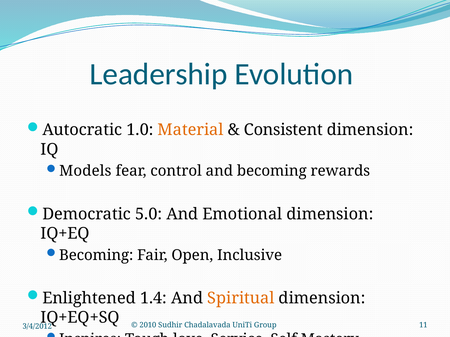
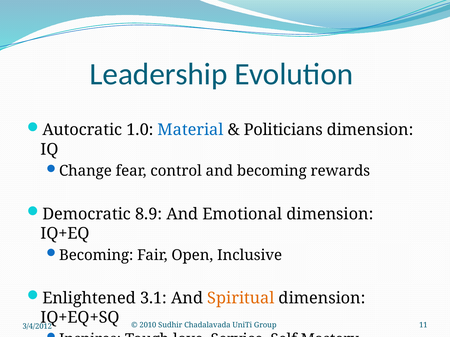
Material colour: orange -> blue (191, 130)
Consistent: Consistent -> Politicians (283, 130)
Models: Models -> Change (85, 171)
5.0: 5.0 -> 8.9 (149, 214)
1.4: 1.4 -> 3.1 (153, 299)
